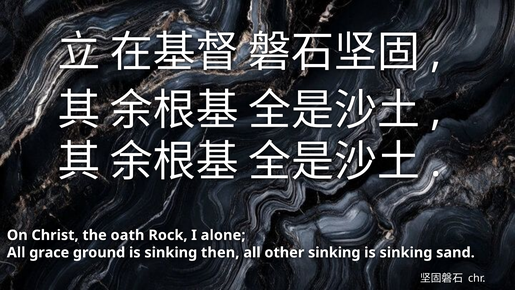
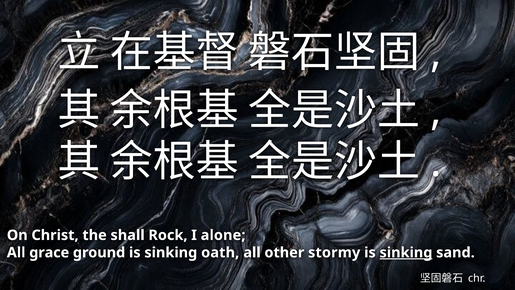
oath: oath -> shall (128, 235)
then: then -> oath (220, 252)
other sinking: sinking -> stormy (334, 252)
sinking underline: none -> present (406, 252)
